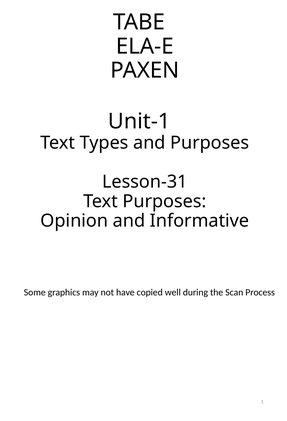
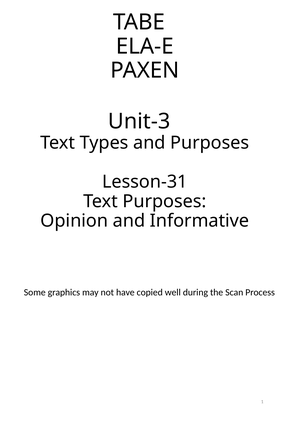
Unit-1: Unit-1 -> Unit-3 (139, 121)
